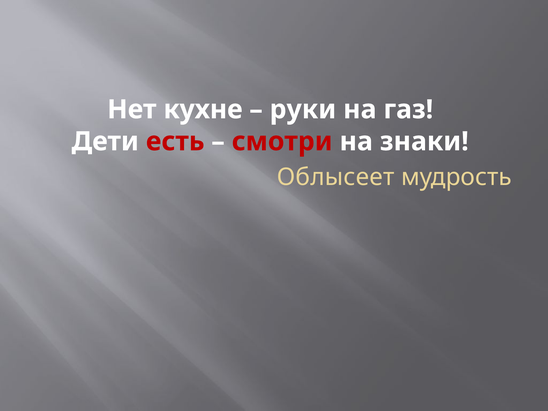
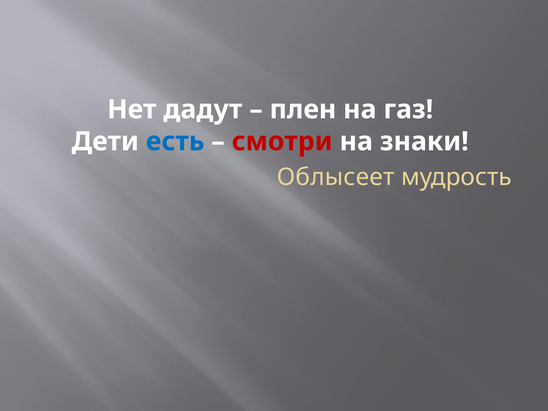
кухне: кухне -> дадут (203, 110)
руки: руки -> плен (303, 110)
есть colour: red -> blue (175, 141)
